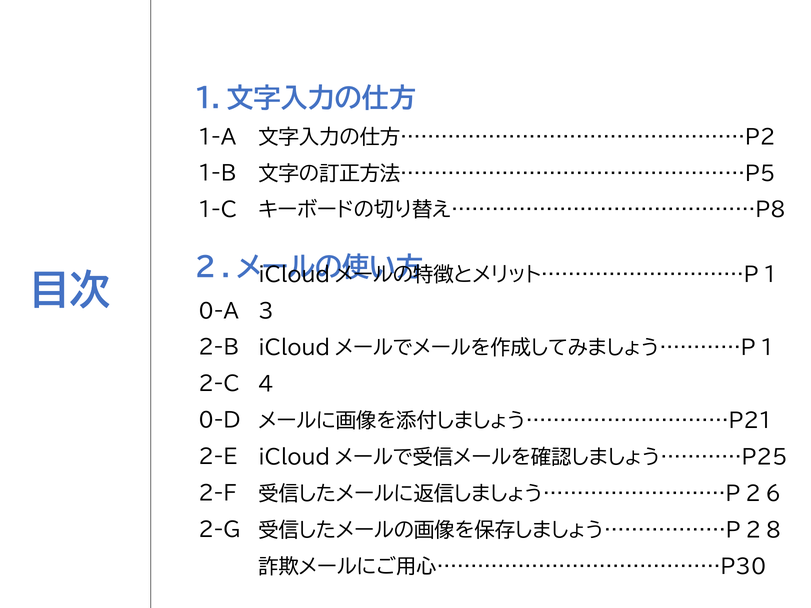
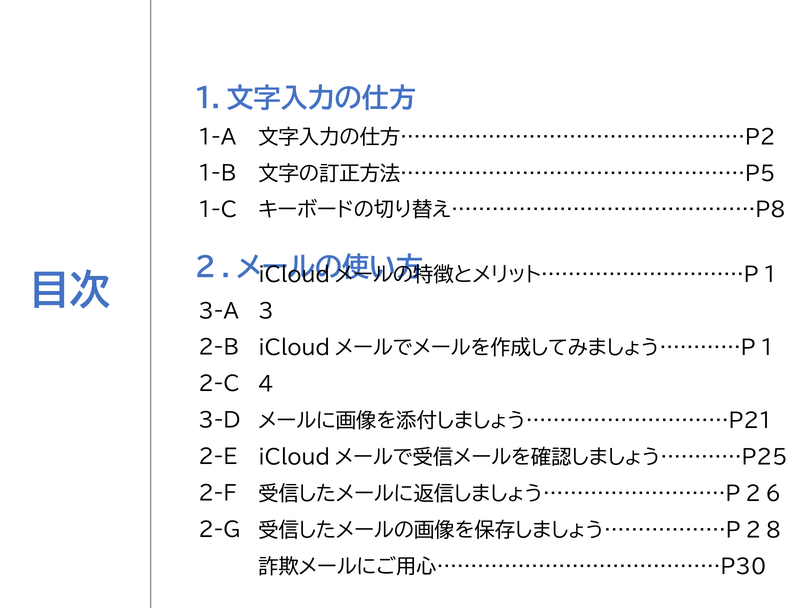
0-A: 0-A -> 3-A (219, 311)
0-D: 0-D -> 3-D (219, 421)
